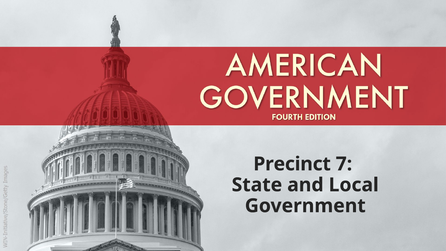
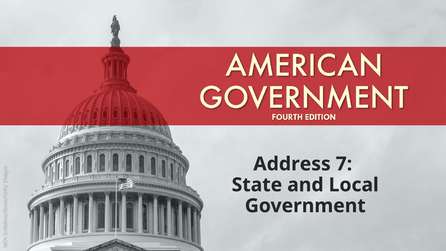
Precinct: Precinct -> Address (292, 164)
